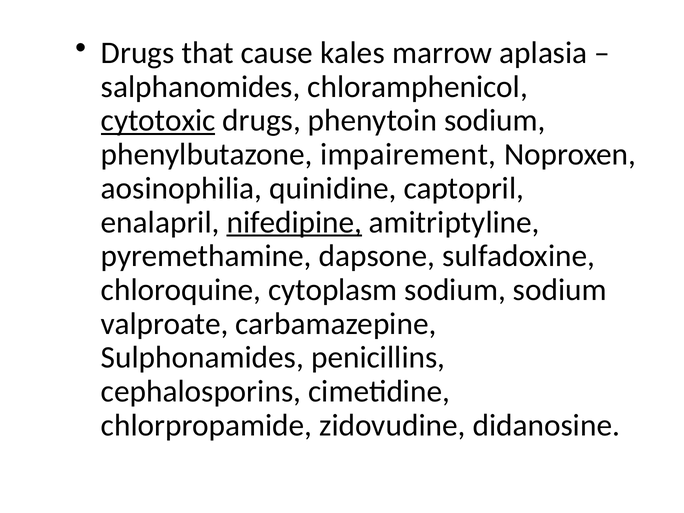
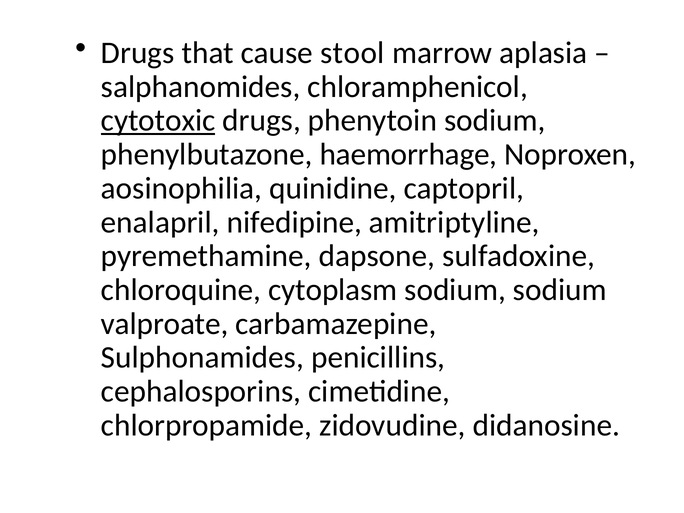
kales: kales -> stool (352, 53)
impairement: impairement -> haemorrhage (408, 154)
nifedipine underline: present -> none (294, 222)
